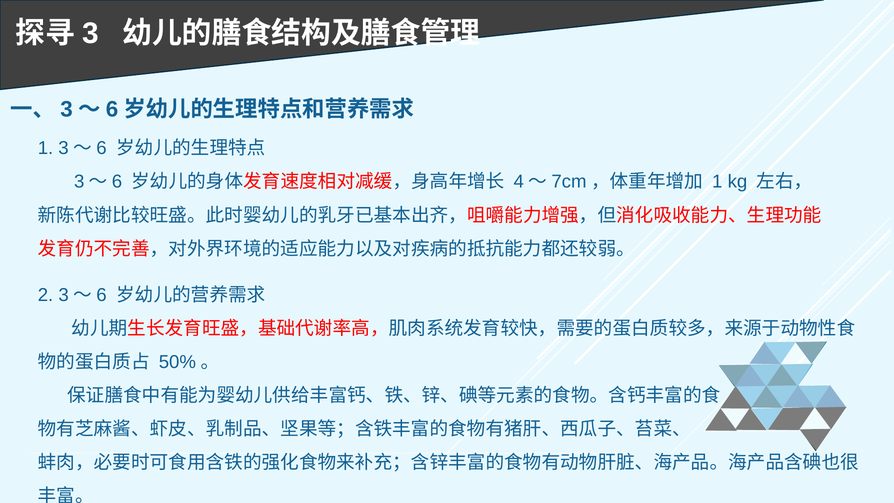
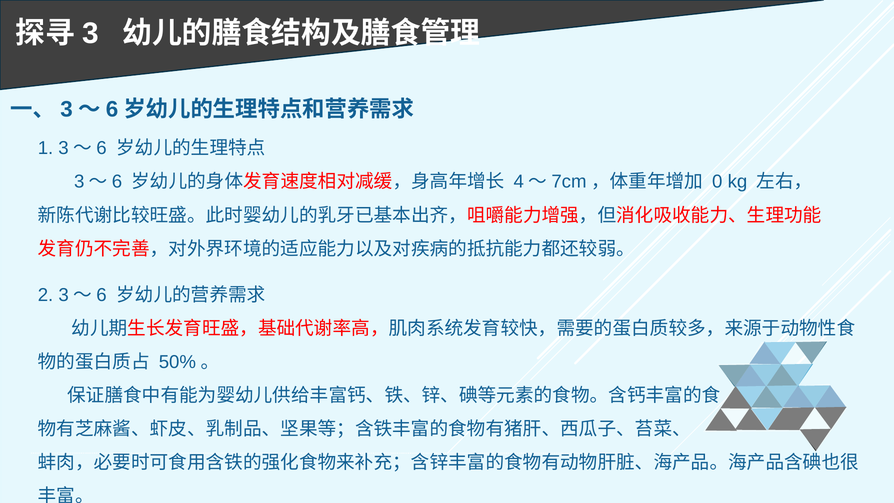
1: 1 -> 0 (717, 182)
